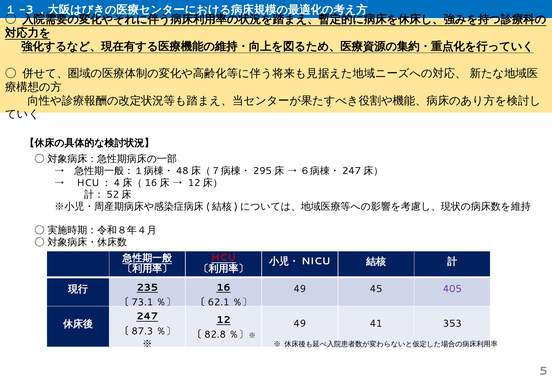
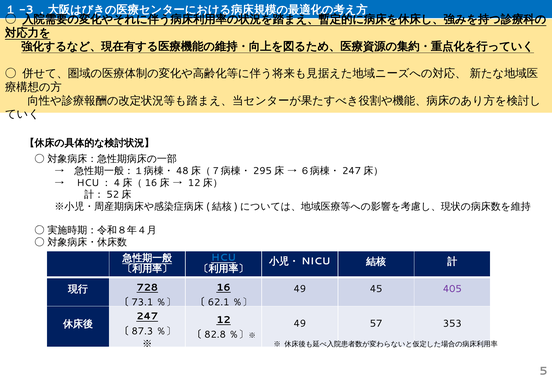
HCU colour: red -> blue (224, 258)
235: 235 -> 728 (147, 288)
41: 41 -> 57 (376, 324)
